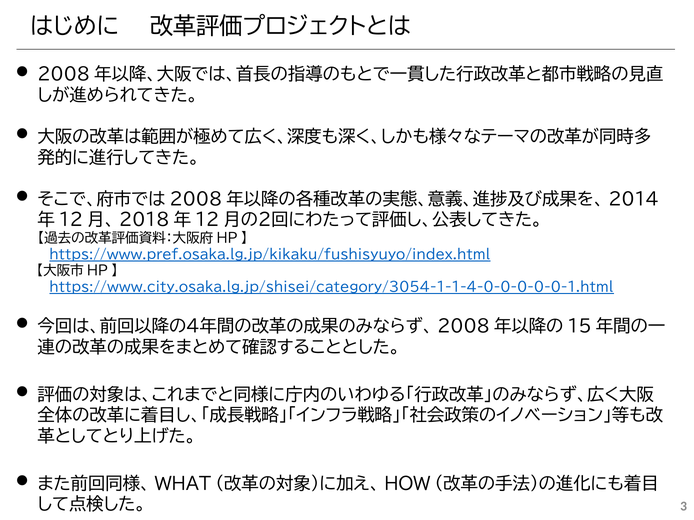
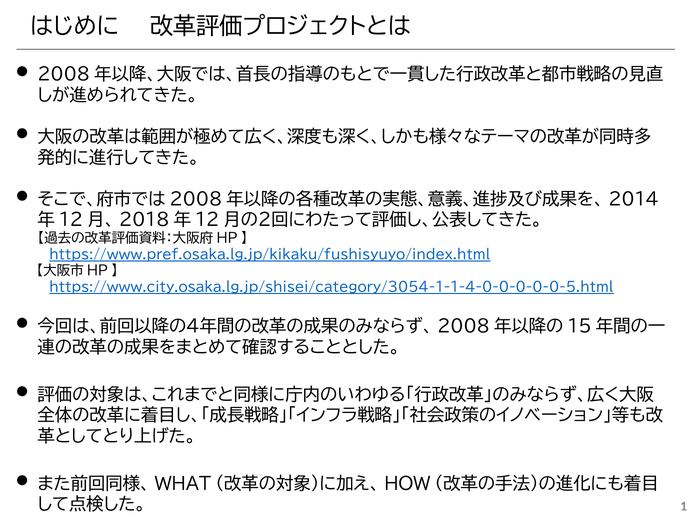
https://www.city.osaka.lg.jp/shisei/category/3054-1-1-4-0-0-0-0-0-1.html: https://www.city.osaka.lg.jp/shisei/category/3054-1-1-4-0-0-0-0-0-1.html -> https://www.city.osaka.lg.jp/shisei/category/3054-1-1-4-0-0-0-0-0-5.html (331, 287)
3: 3 -> 1 (684, 507)
